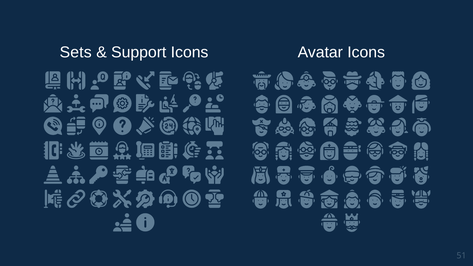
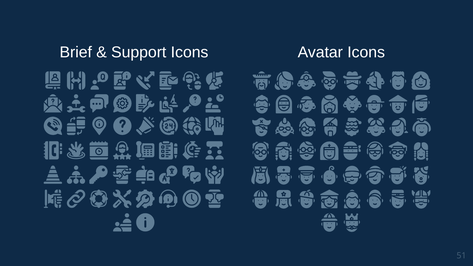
Sets: Sets -> Brief (76, 52)
